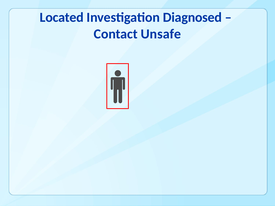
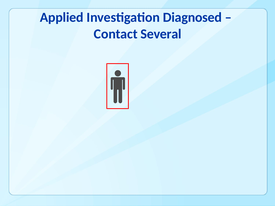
Located: Located -> Applied (62, 17)
Unsafe: Unsafe -> Several (161, 34)
